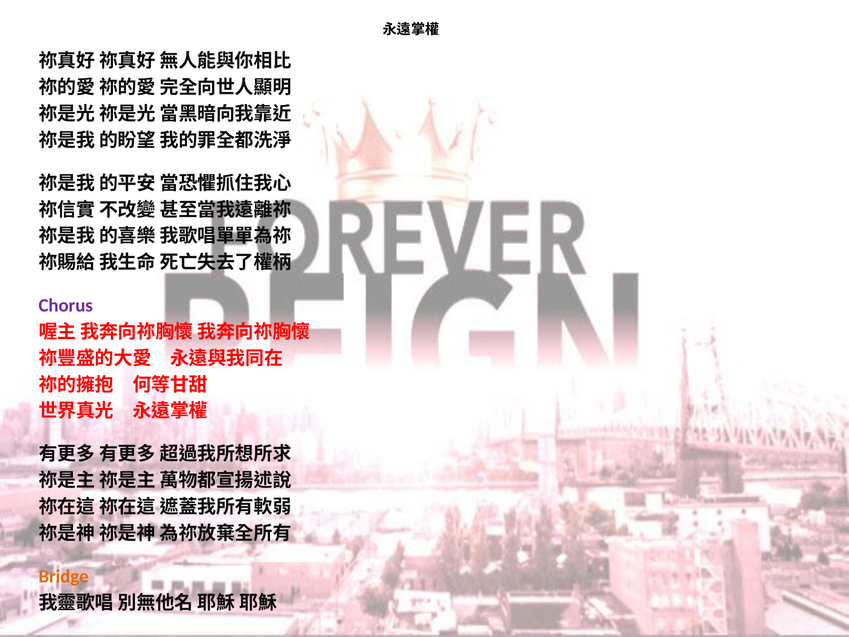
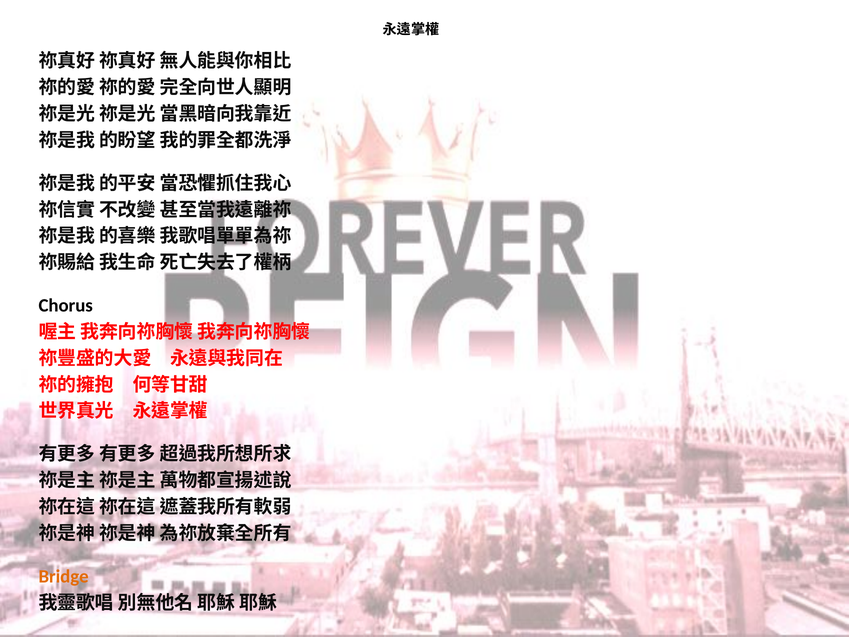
Chorus colour: purple -> black (66, 305)
